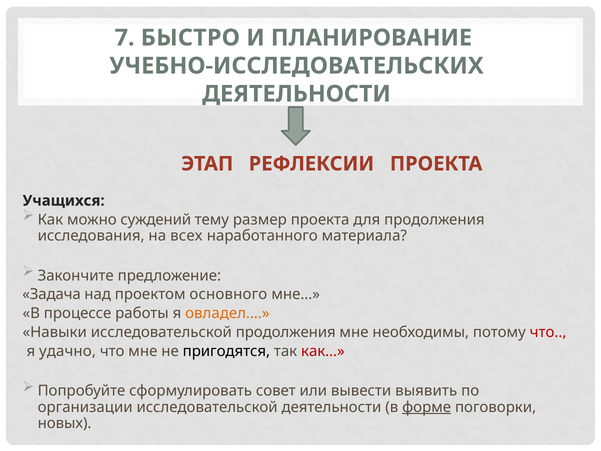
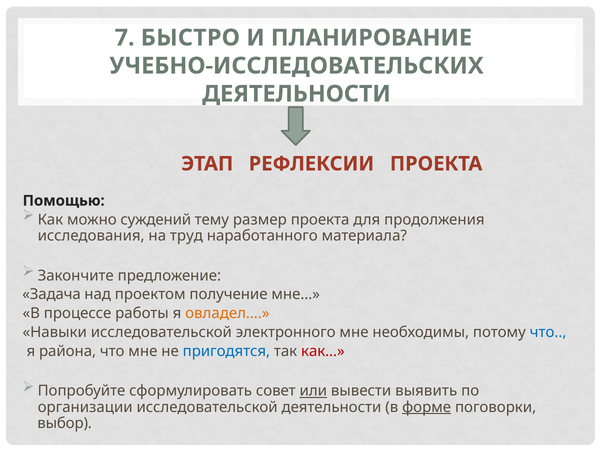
Учащихся: Учащихся -> Помощью (64, 201)
всех: всех -> труд (186, 236)
основного: основного -> получение (228, 294)
исследовательской продолжения: продолжения -> электронного (286, 332)
что colour: red -> blue (548, 332)
удачно: удачно -> района (68, 351)
пригодятся colour: black -> blue (226, 351)
или underline: none -> present (313, 391)
новых: новых -> выбор (65, 423)
